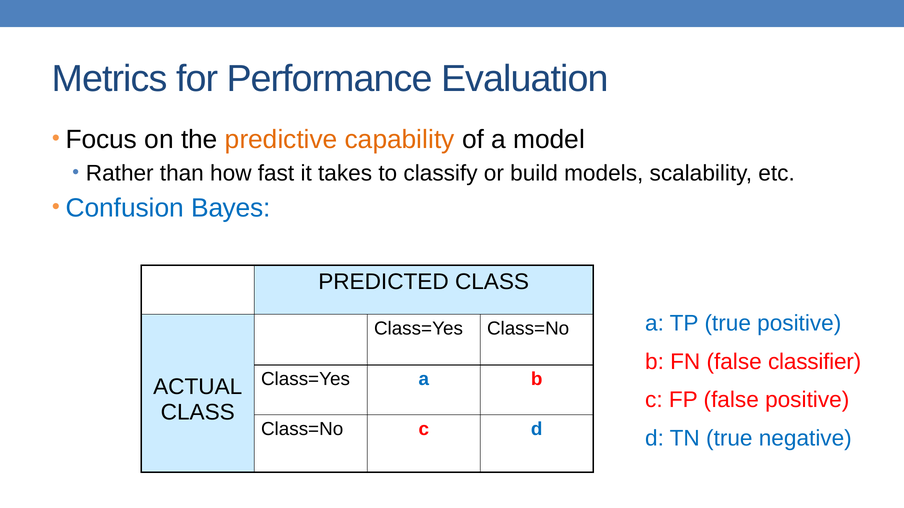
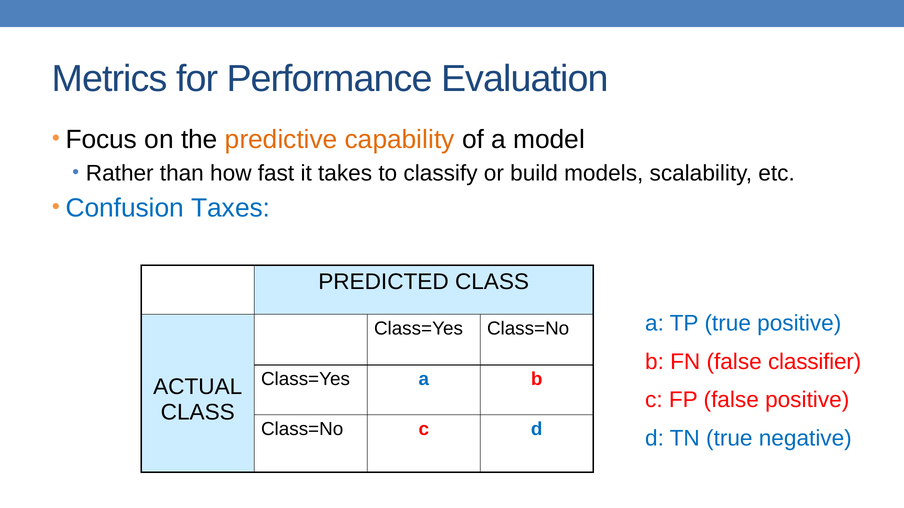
Bayes: Bayes -> Taxes (231, 208)
